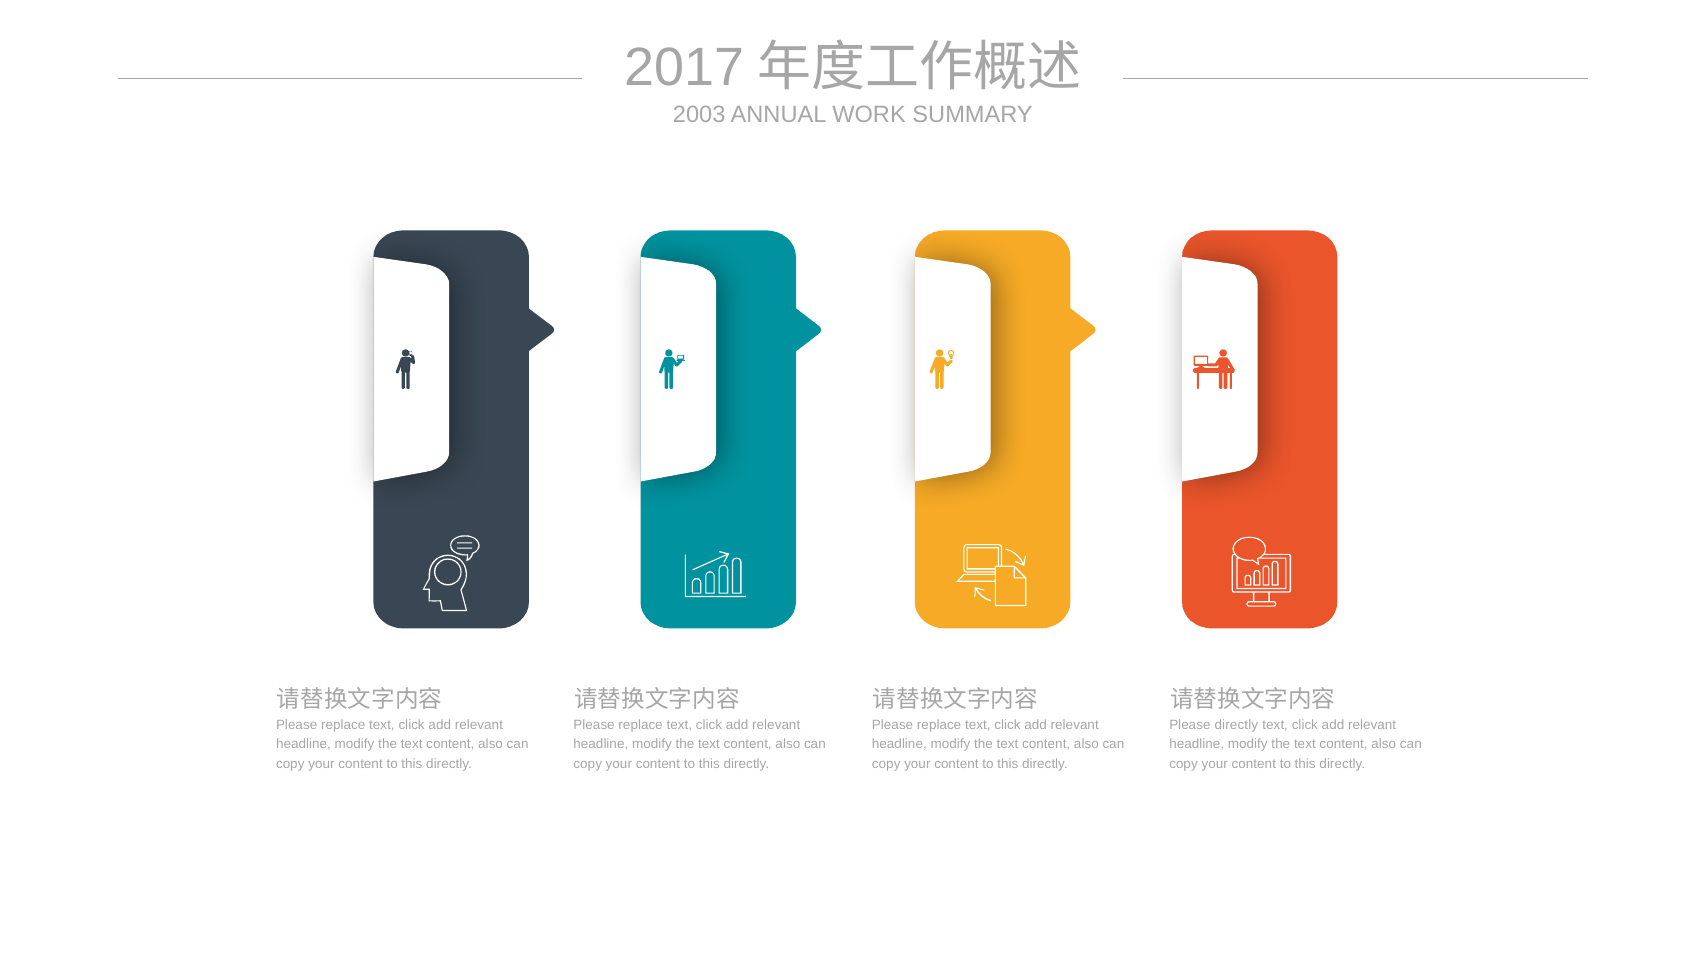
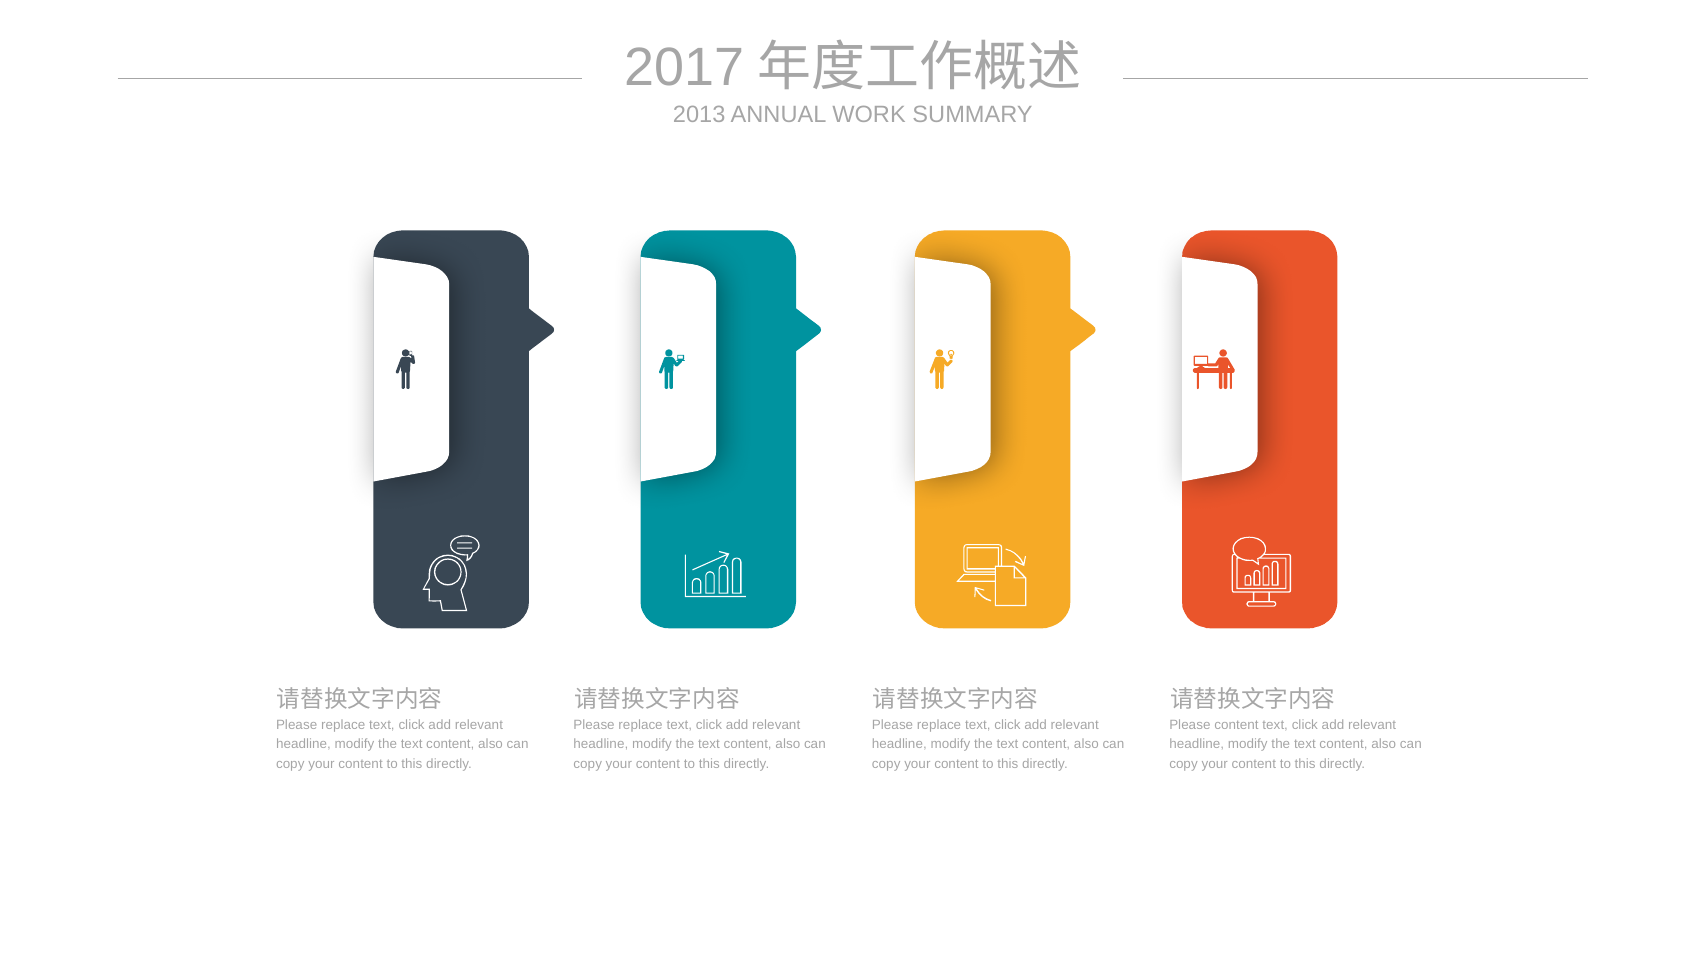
2003: 2003 -> 2013 (699, 114)
Please directly: directly -> content (1236, 725)
